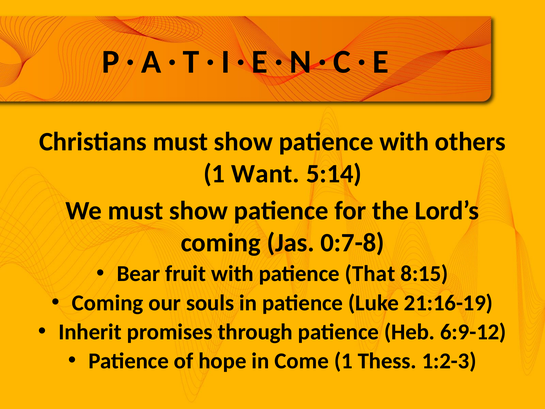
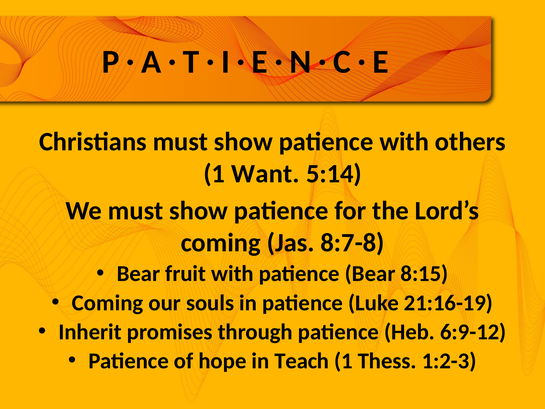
0:7-8: 0:7-8 -> 8:7-8 (353, 243)
patience That: That -> Bear (370, 274)
Come: Come -> Teach (302, 361)
